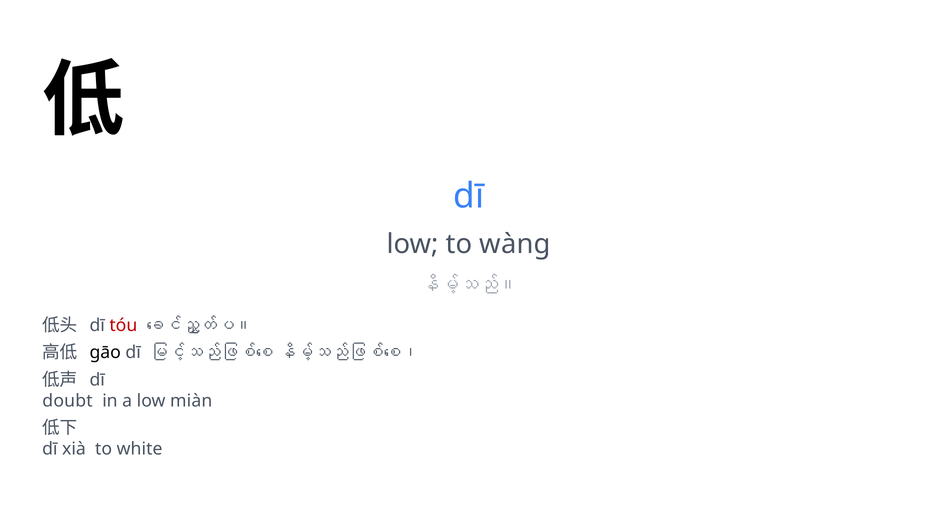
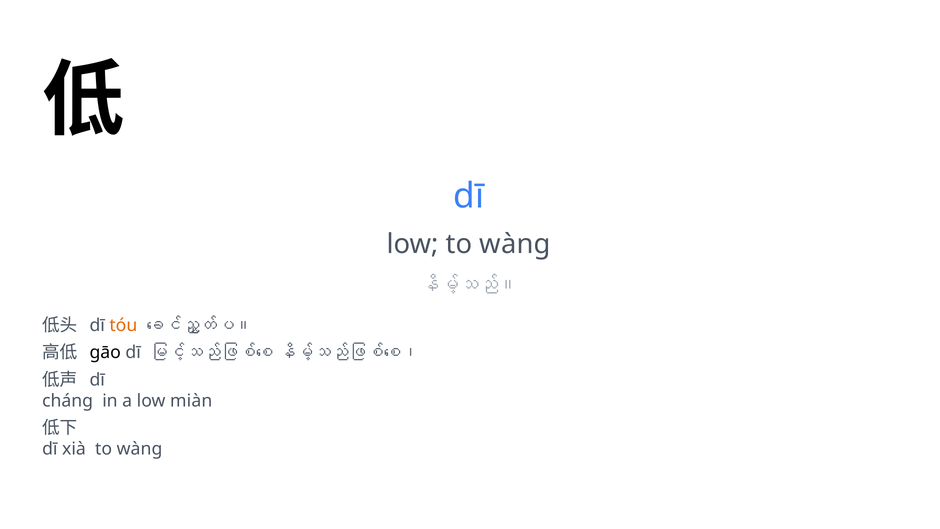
tóu colour: red -> orange (123, 325)
doubt: doubt -> cháng (68, 401)
xià to white: white -> wàng (140, 449)
